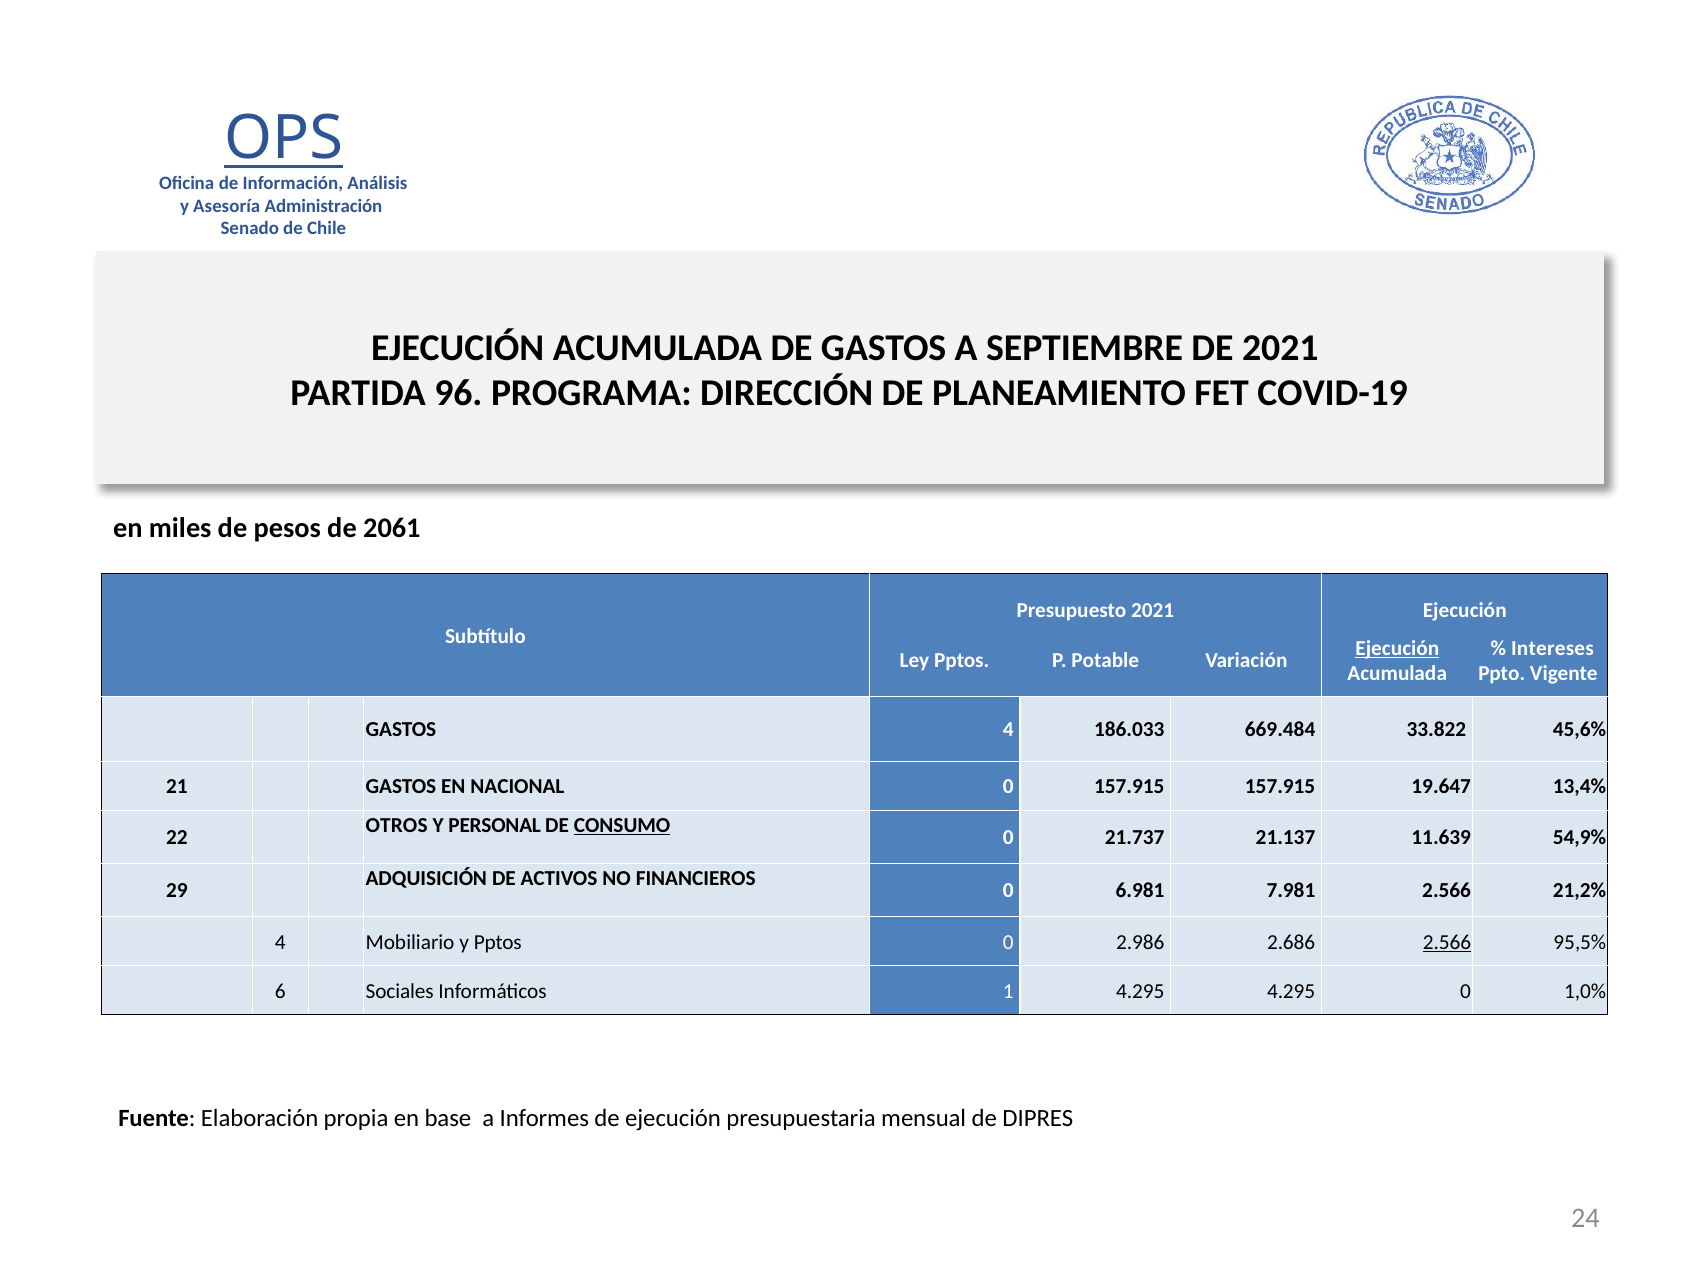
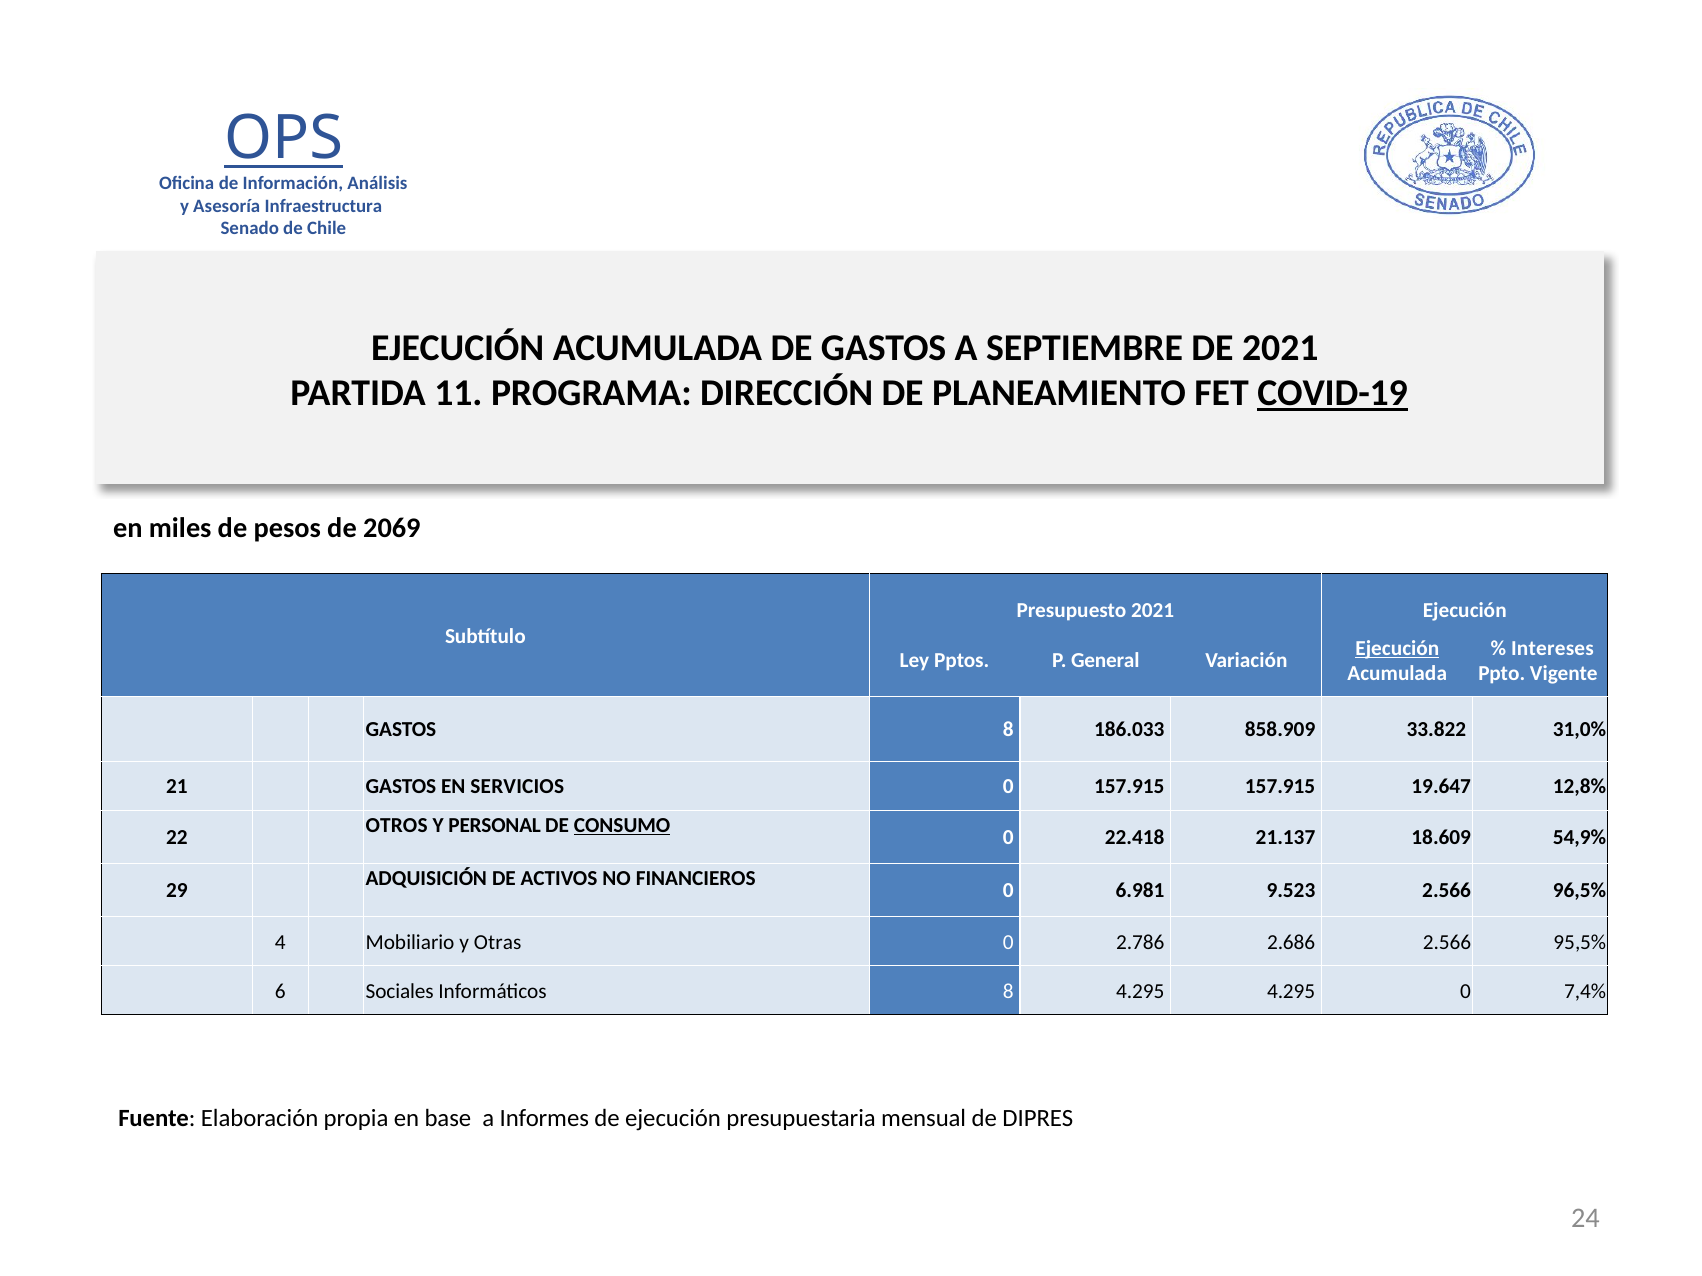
Administración: Administración -> Infraestructura (323, 206)
96: 96 -> 11 (458, 393)
COVID-19 underline: none -> present (1333, 393)
2061: 2061 -> 2069 (392, 529)
Potable: Potable -> General (1105, 661)
GASTOS 4: 4 -> 8 (1008, 730)
669.484: 669.484 -> 858.909 (1280, 730)
45,6%: 45,6% -> 31,0% (1579, 730)
NACIONAL: NACIONAL -> SERVICIOS (517, 787)
13,4%: 13,4% -> 12,8% (1579, 787)
21.737: 21.737 -> 22.418 (1135, 838)
11.639: 11.639 -> 18.609 (1441, 838)
7.981: 7.981 -> 9.523 (1291, 891)
21,2%: 21,2% -> 96,5% (1579, 891)
y Pptos: Pptos -> Otras (498, 942)
2.986: 2.986 -> 2.786 (1140, 942)
2.566 underline: present -> none (1447, 942)
Informáticos 1: 1 -> 8 (1008, 992)
1,0%: 1,0% -> 7,4% (1585, 992)
